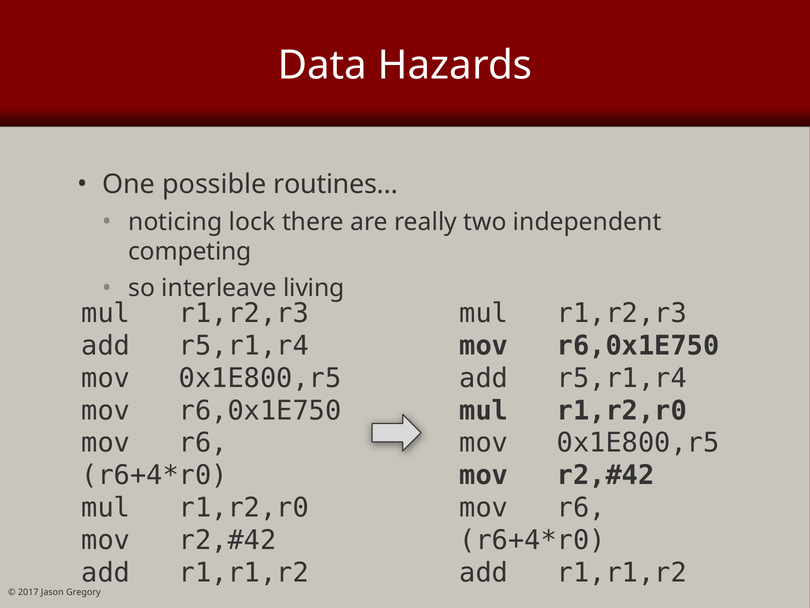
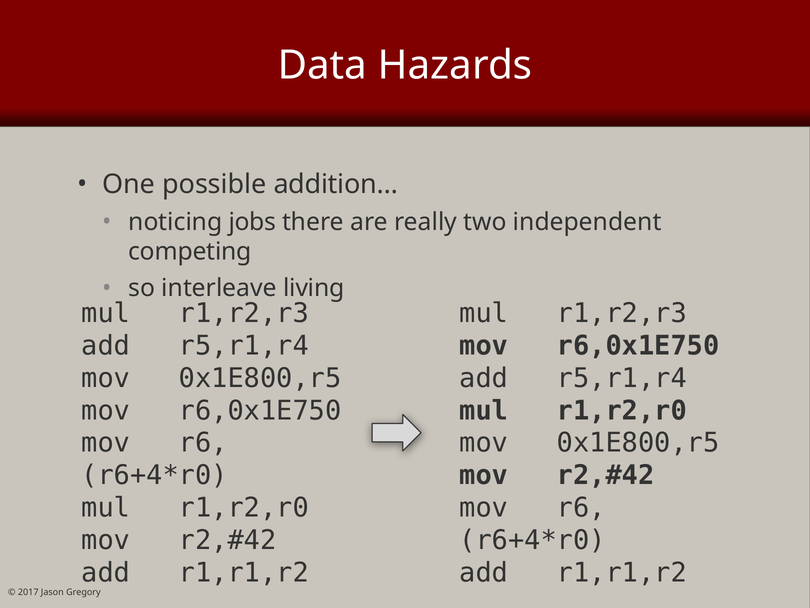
routines…: routines… -> addition… (336, 184)
lock: lock -> jobs (252, 222)
